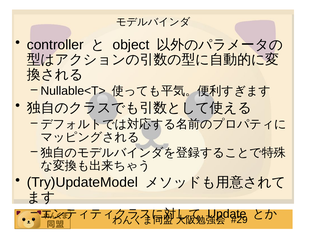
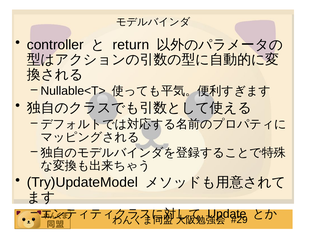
object: object -> return (131, 45)
